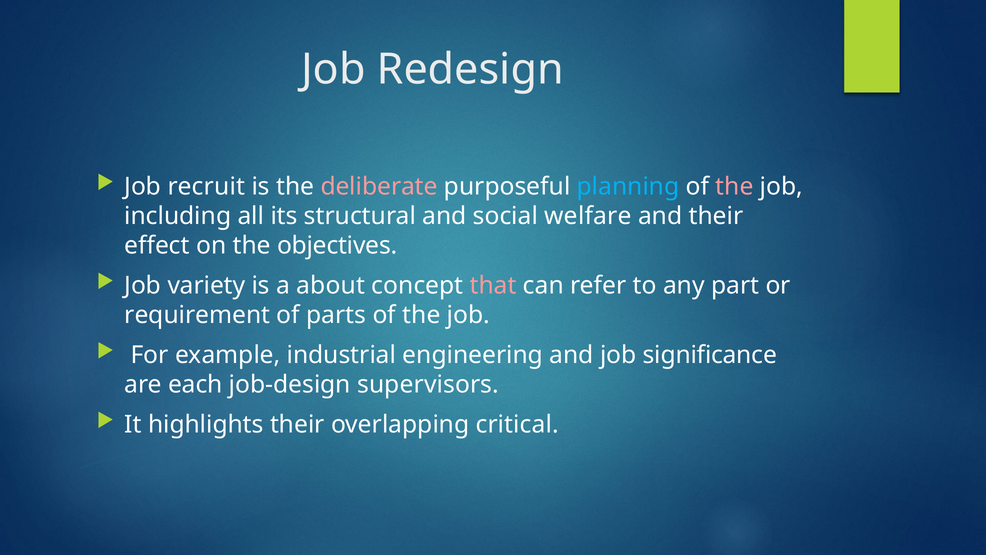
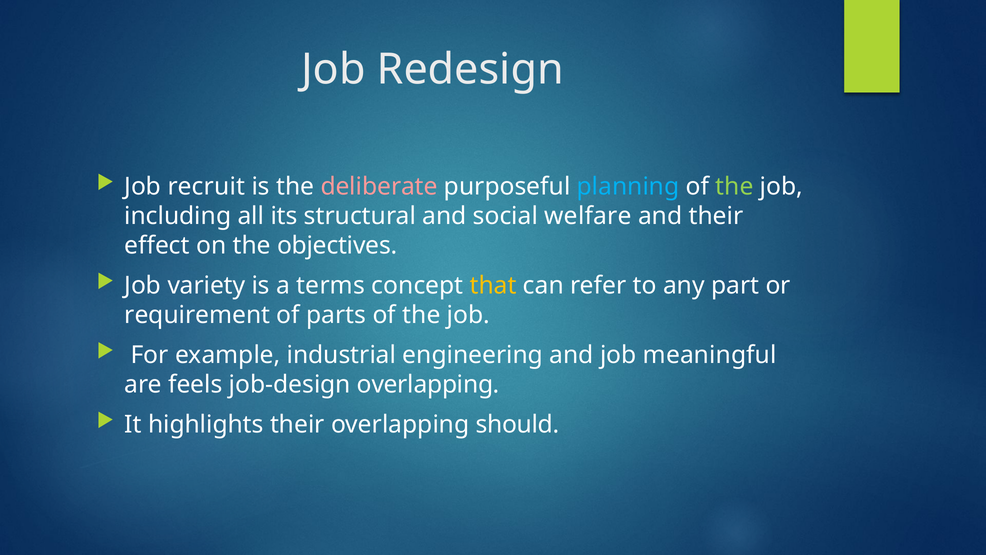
the colour: pink -> light green (734, 186)
about: about -> terms (331, 285)
that colour: pink -> yellow (493, 285)
significance: significance -> meaningful (710, 355)
each: each -> feels (195, 384)
job-design supervisors: supervisors -> overlapping (428, 384)
critical: critical -> should (517, 424)
